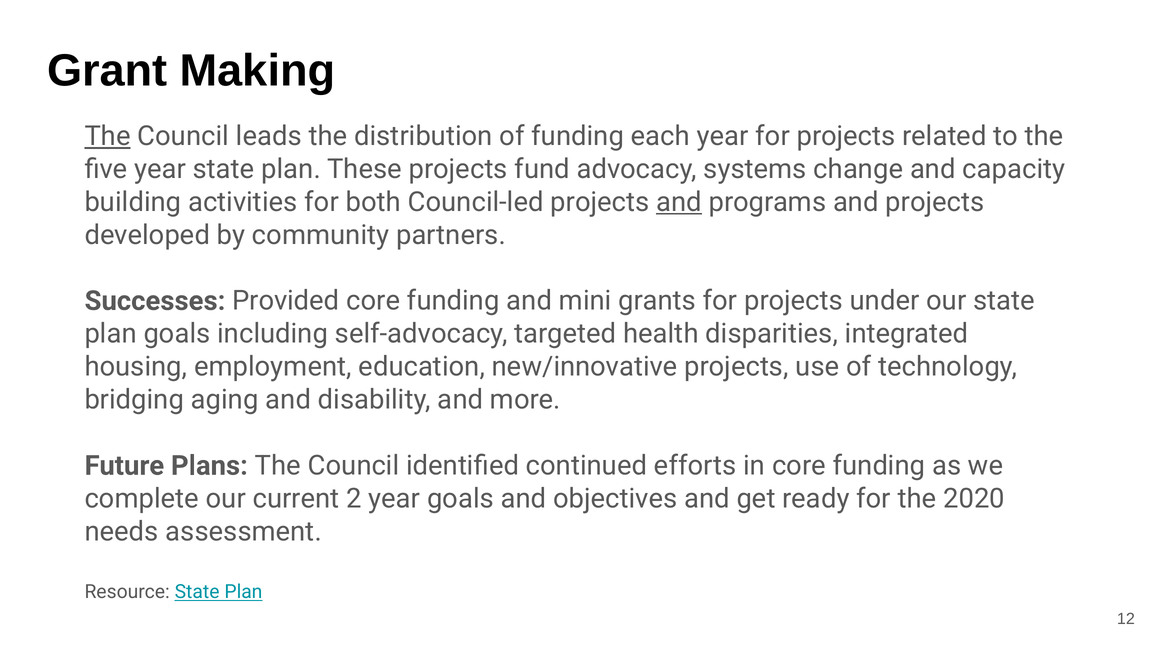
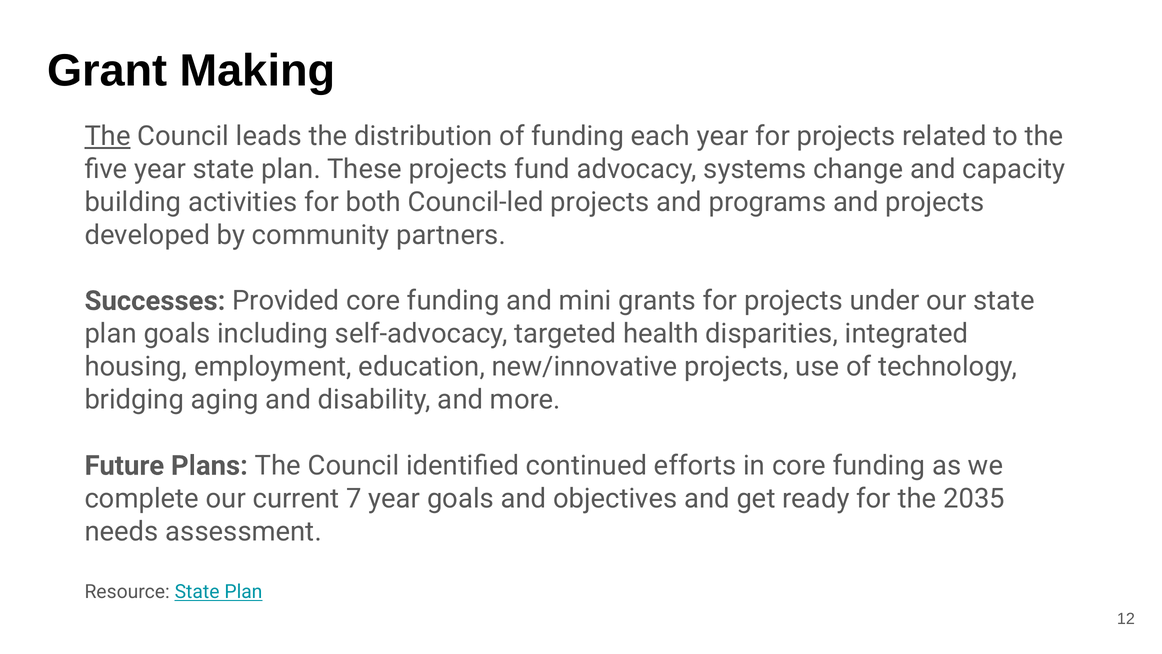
and underline: present -> none (679, 202)
2: 2 -> 7 (354, 498)
2020: 2020 -> 2035 (974, 498)
